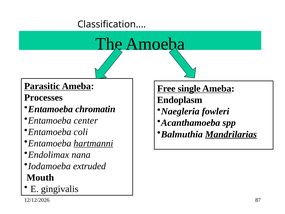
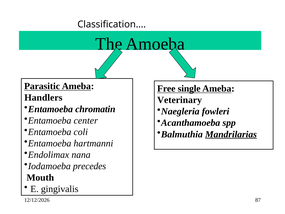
Processes: Processes -> Handlers (43, 98)
Endoplasm: Endoplasm -> Veterinary (180, 100)
hartmanni underline: present -> none (93, 143)
extruded: extruded -> precedes (90, 166)
